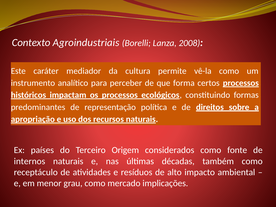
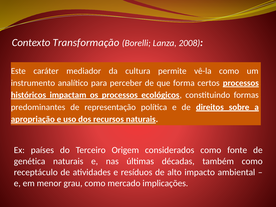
Agroindustriais: Agroindustriais -> Transformação (86, 42)
internos: internos -> genética (30, 161)
